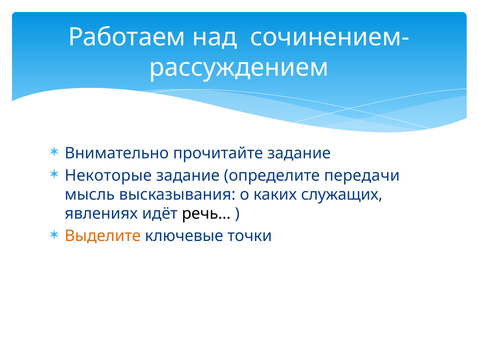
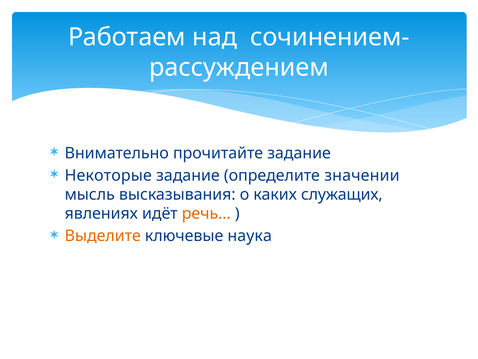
передачи: передачи -> значении (362, 175)
речь… colour: black -> orange (206, 213)
точки: точки -> наука (250, 236)
